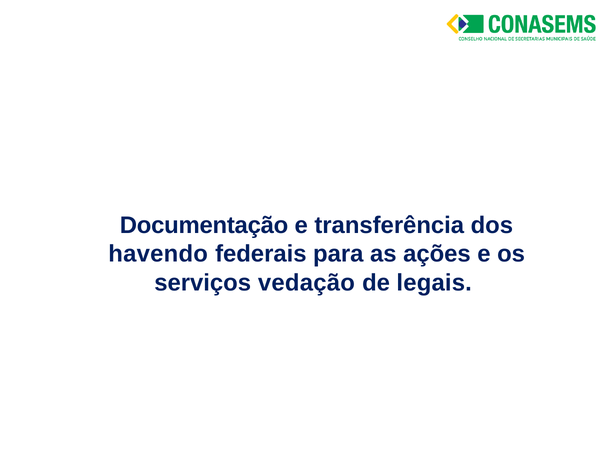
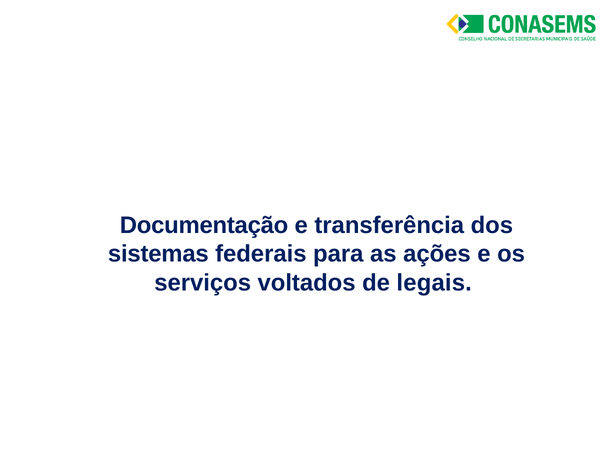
havendo: havendo -> sistemas (158, 254)
vedação: vedação -> voltados (307, 282)
